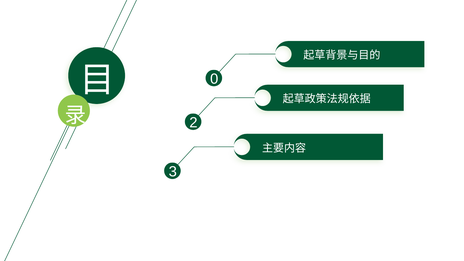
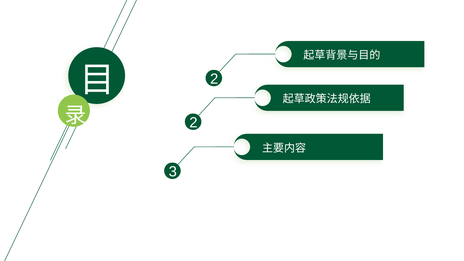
0: 0 -> 2 (214, 79)
